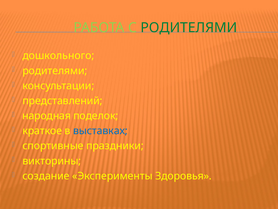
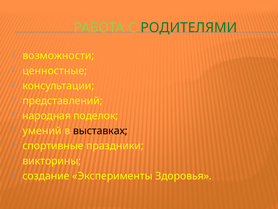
дошкольного: дошкольного -> возможности (58, 56)
родителями: родителями -> ценностные (55, 71)
краткое: краткое -> умений (42, 131)
выставках colour: blue -> black (100, 131)
